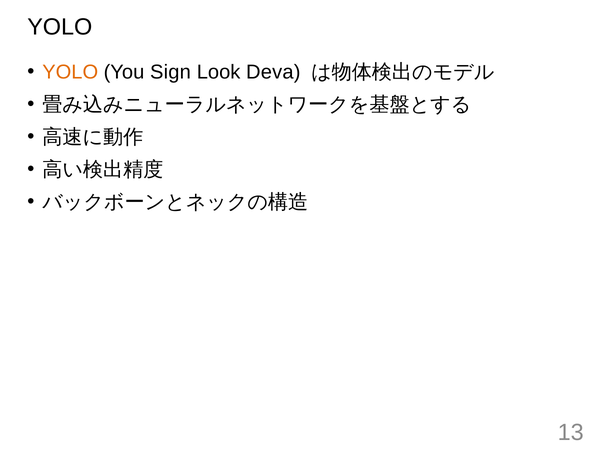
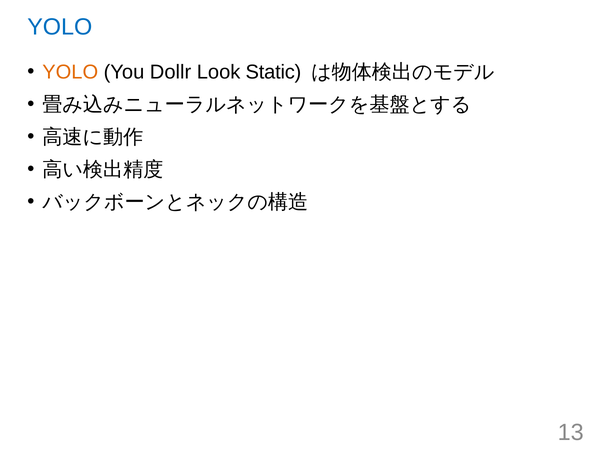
YOLO colour: black -> blue (60, 27)
Sign: Sign -> Dollr (171, 72)
Deva: Deva -> Static (273, 72)
